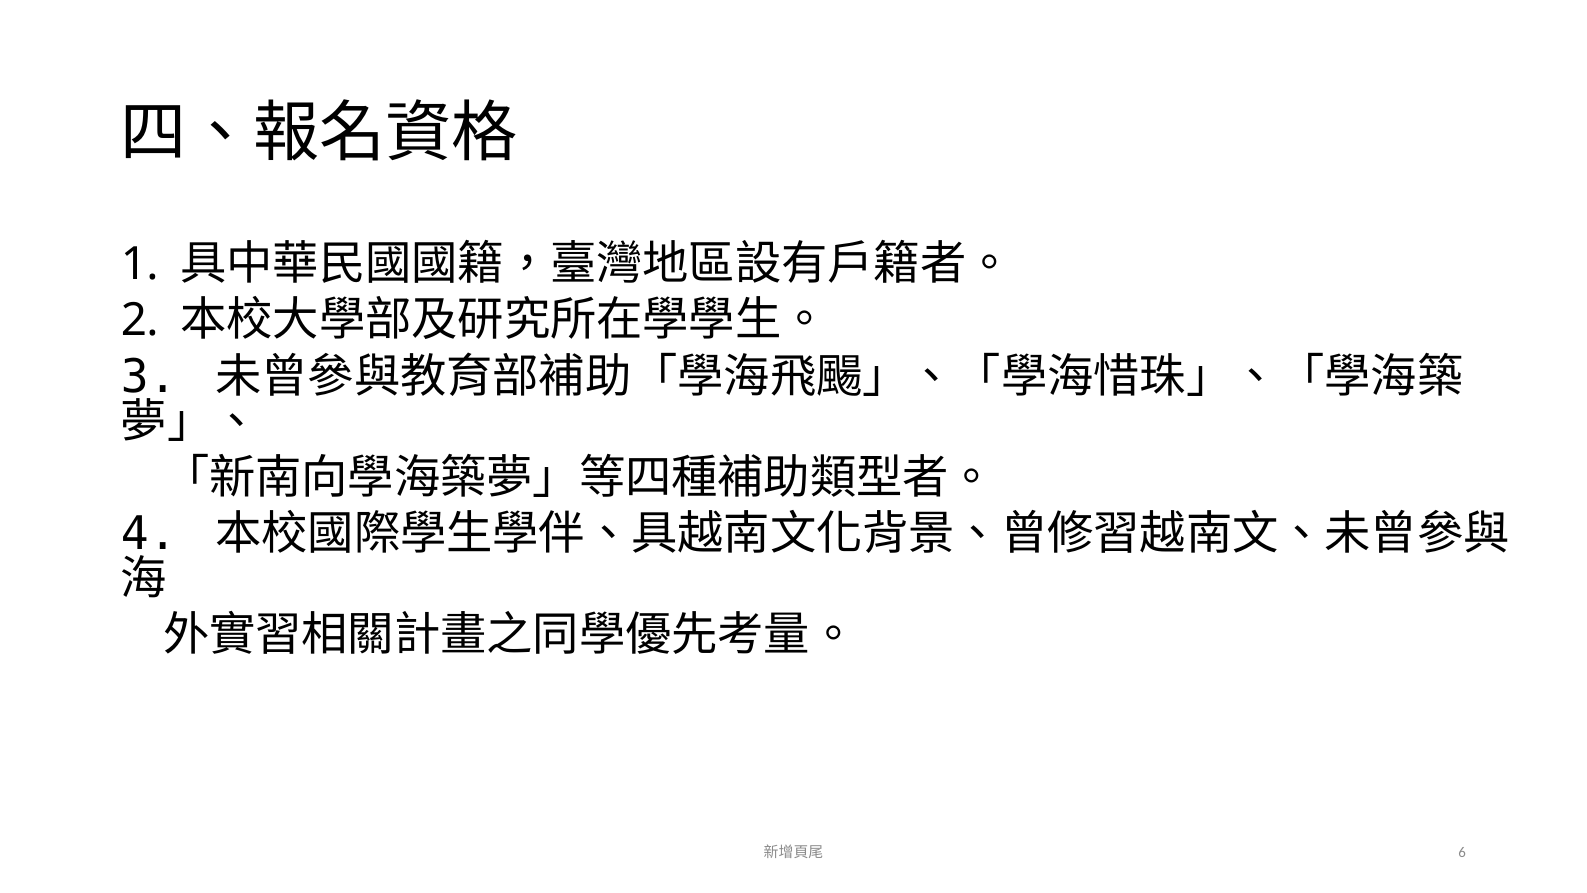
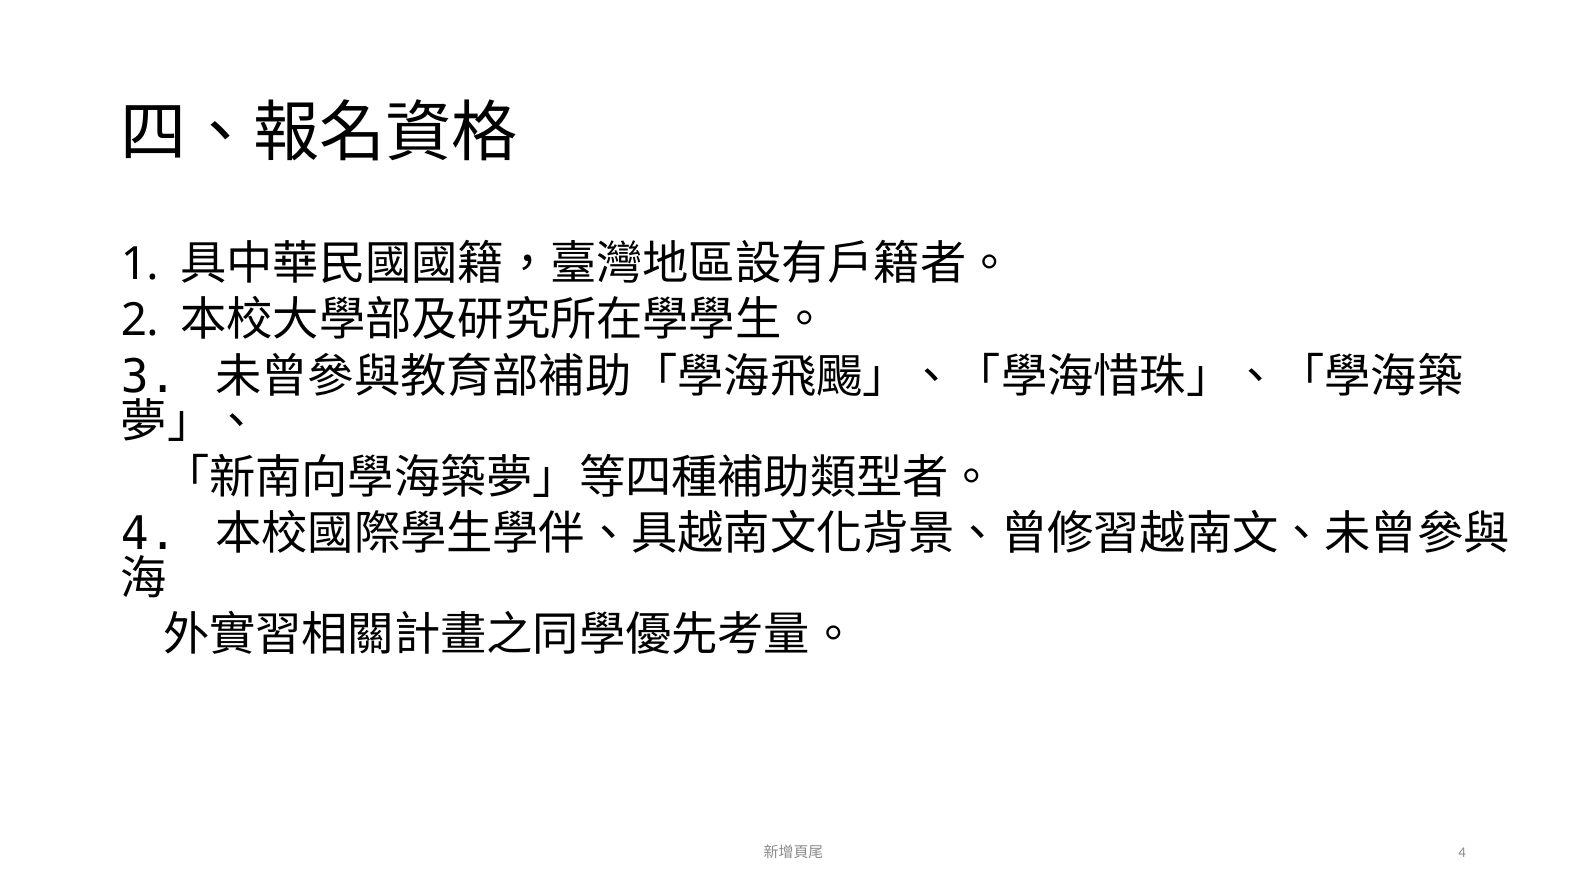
6: 6 -> 4 (1462, 852)
